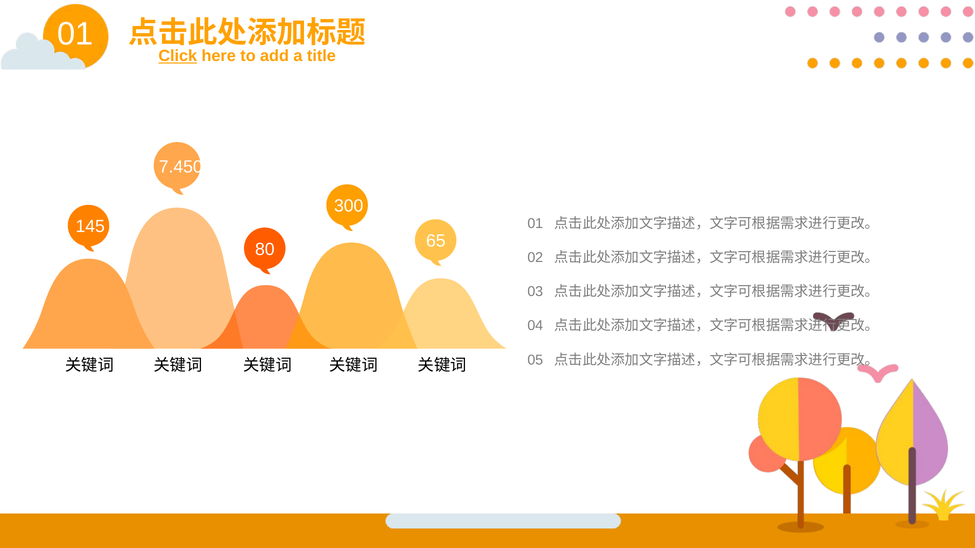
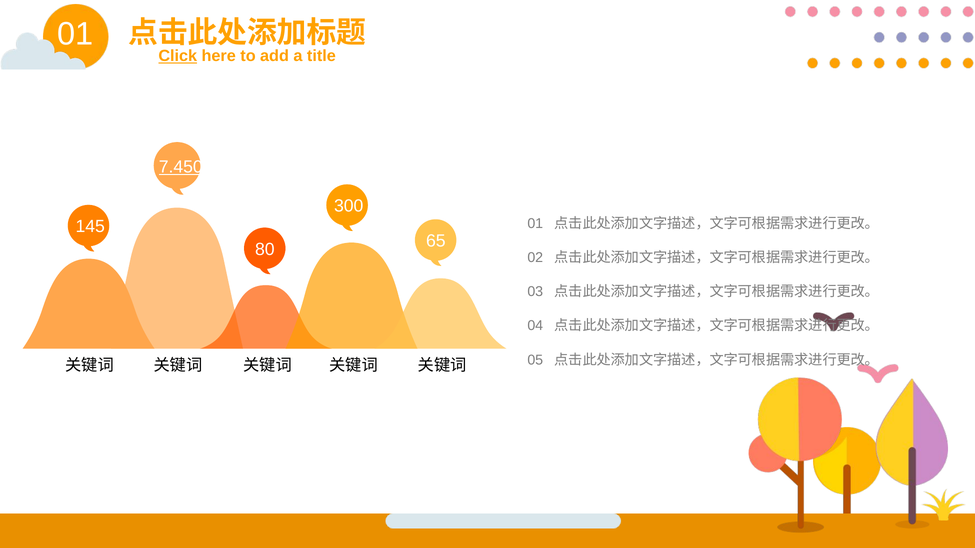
7.450 underline: none -> present (181, 167)
